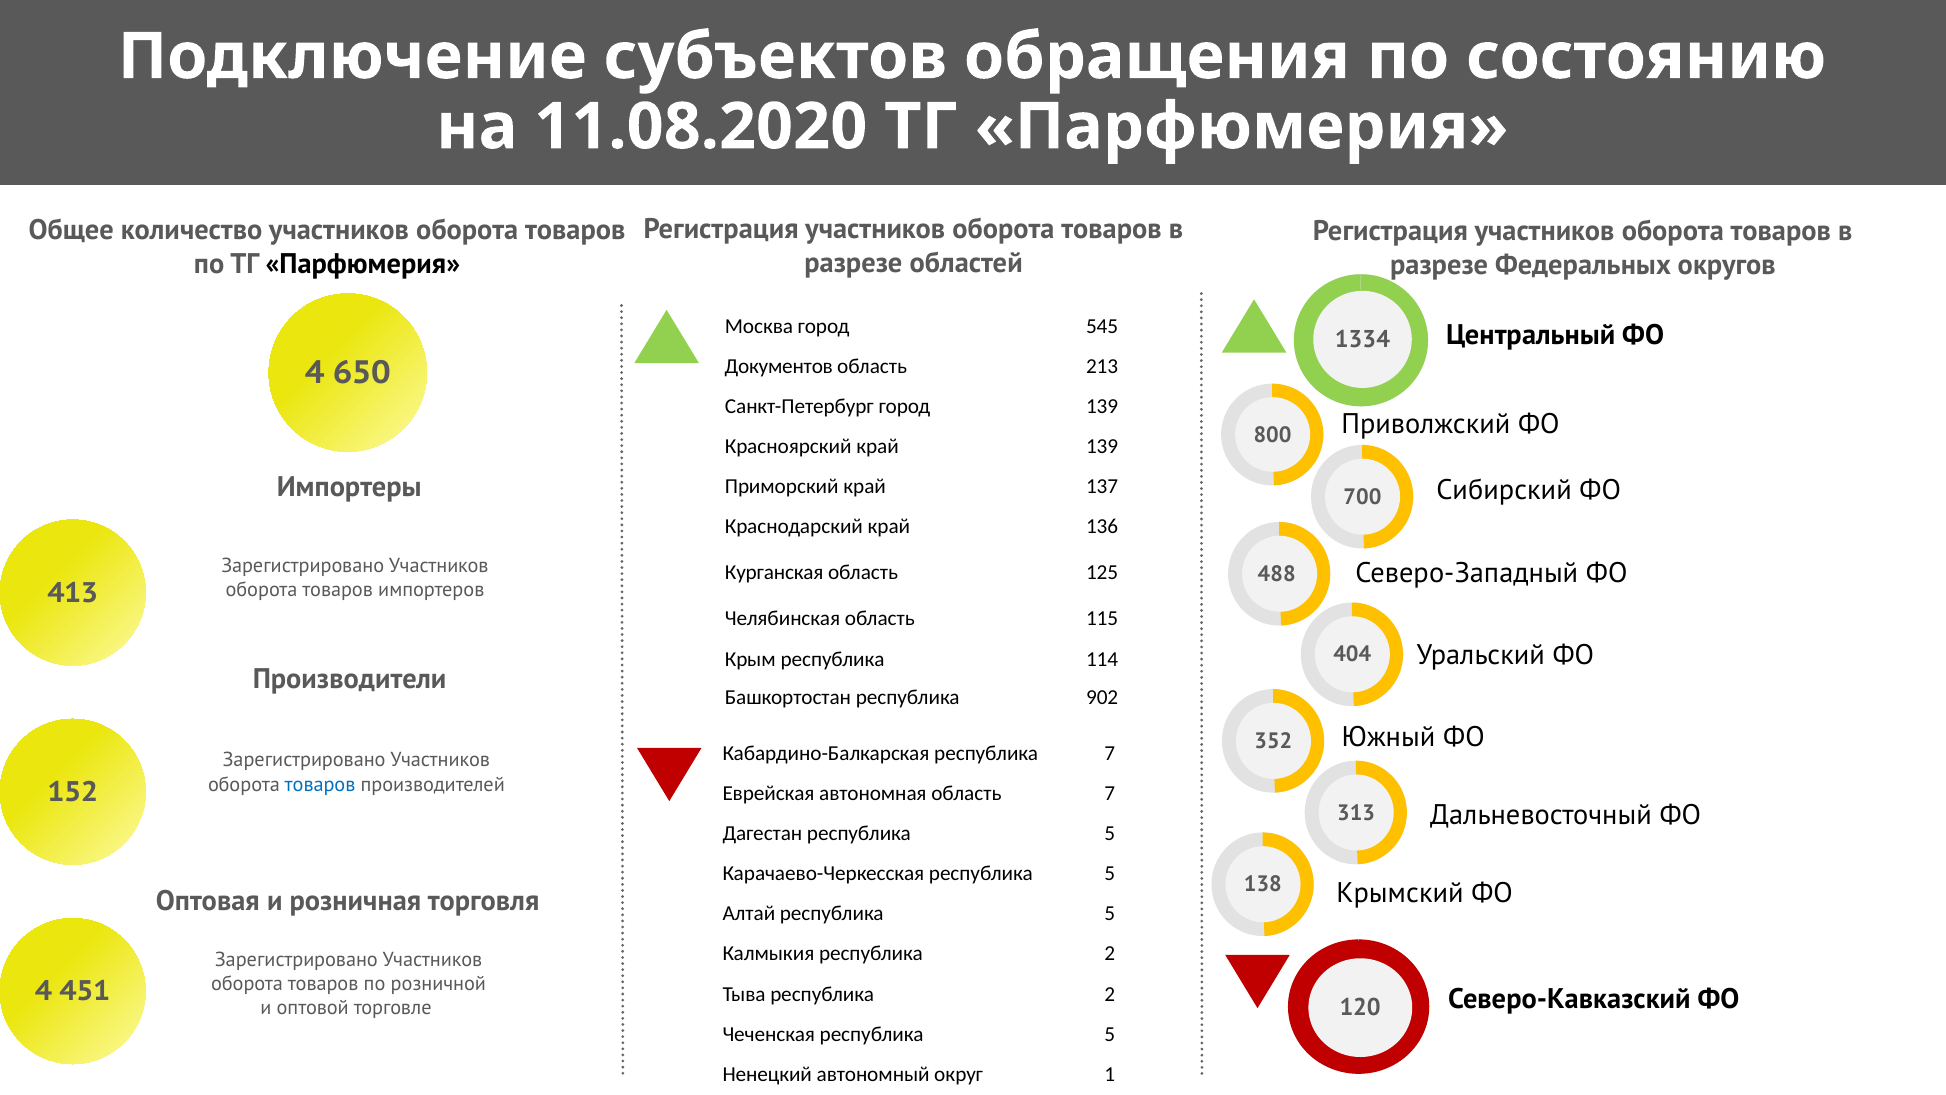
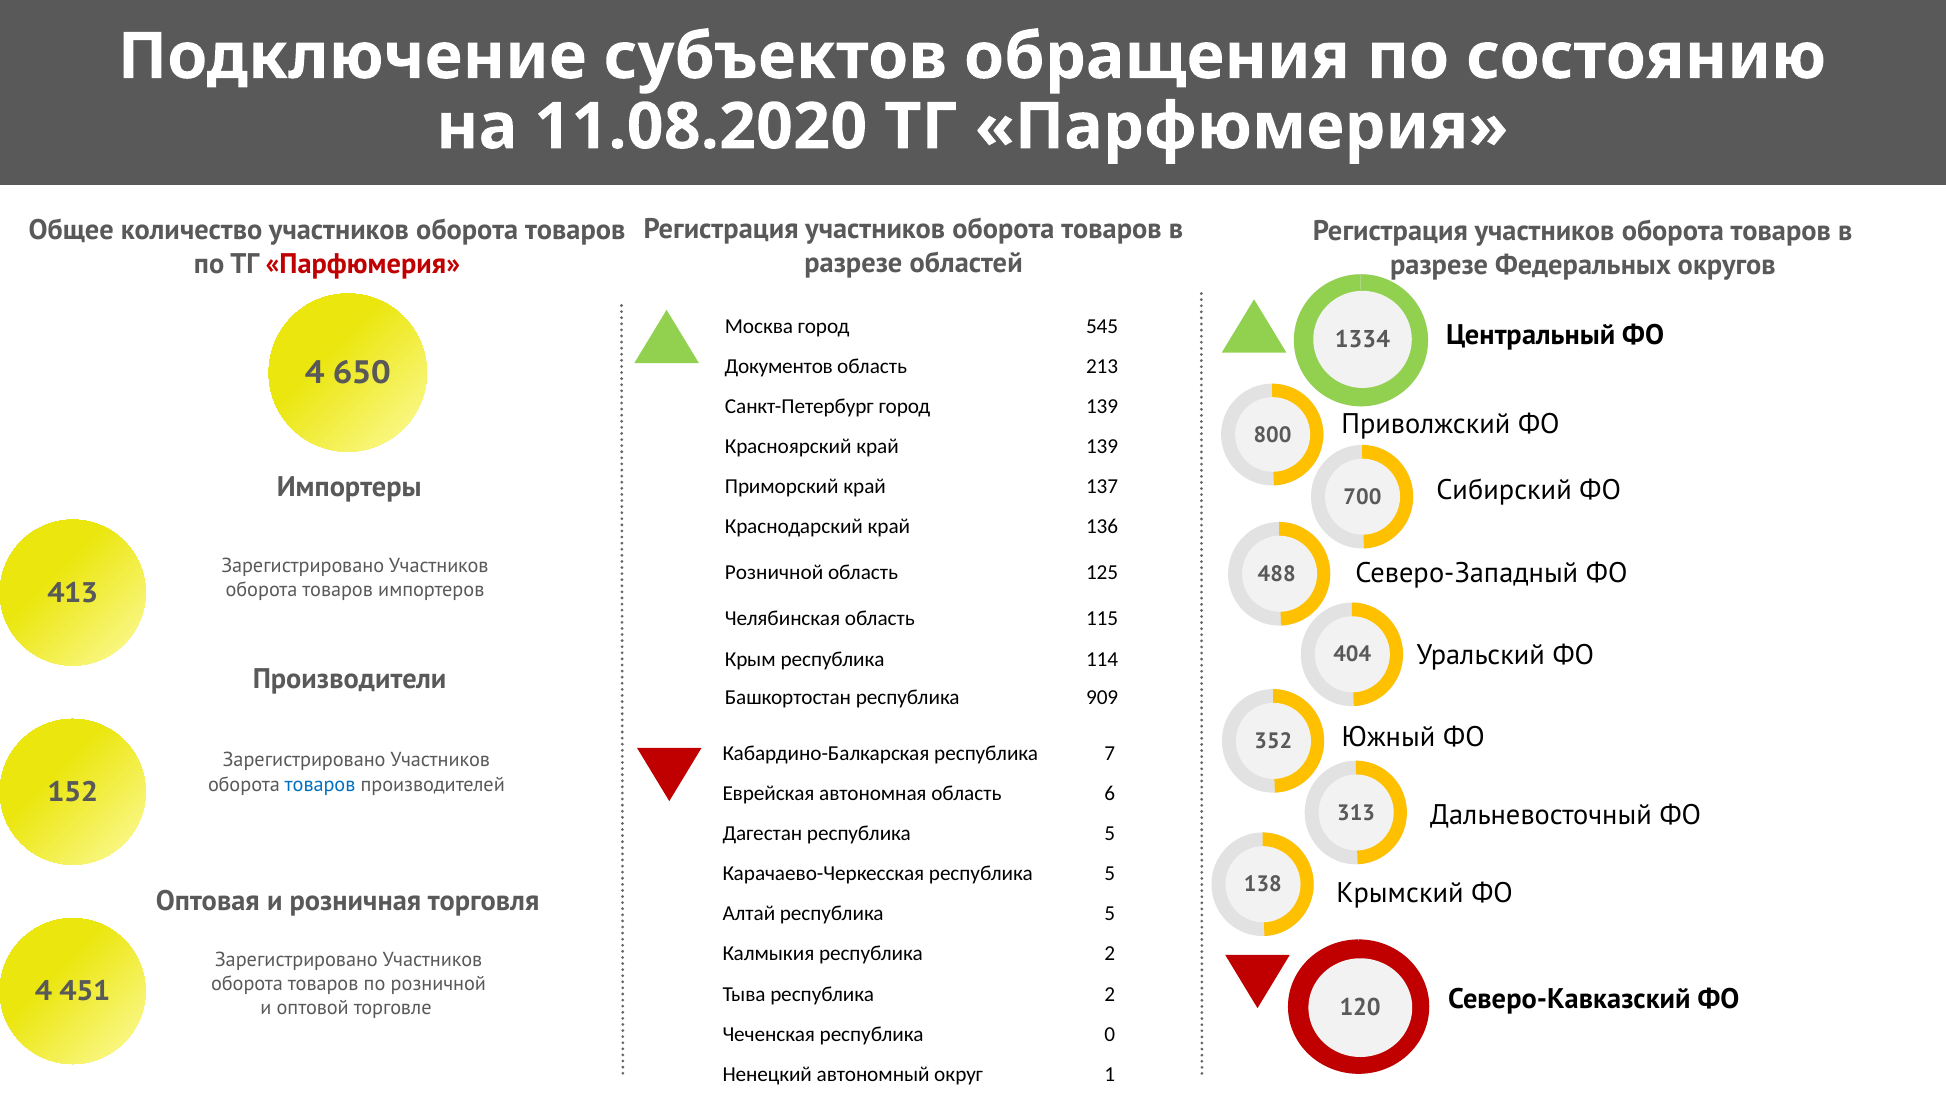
Парфюмерия colour: black -> red (363, 264)
Курганская: Курганская -> Розничной (774, 572)
902: 902 -> 909 (1102, 697)
область 7: 7 -> 6 (1110, 793)
Чеченская республика 5: 5 -> 0 (1110, 1034)
